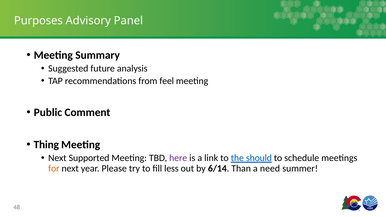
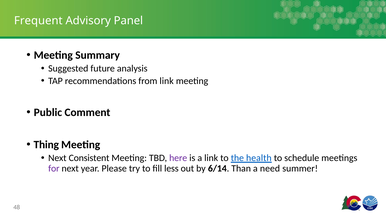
Purposes: Purposes -> Frequent (38, 21)
from feel: feel -> link (167, 81)
Supported: Supported -> Consistent (89, 158)
should: should -> health (259, 158)
for colour: orange -> purple (54, 169)
